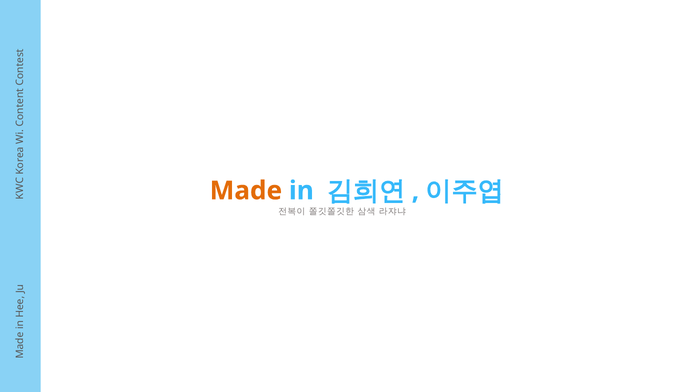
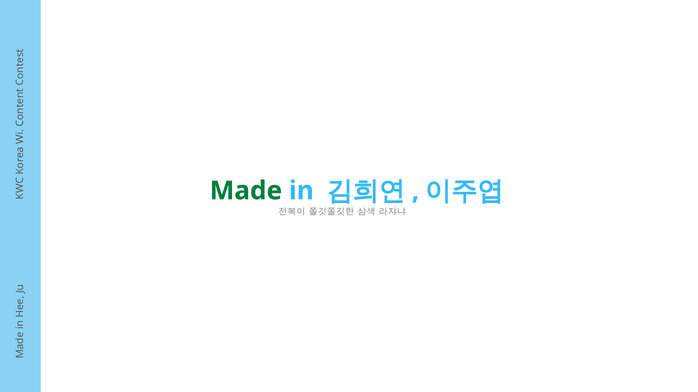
Made colour: orange -> green (246, 191)
